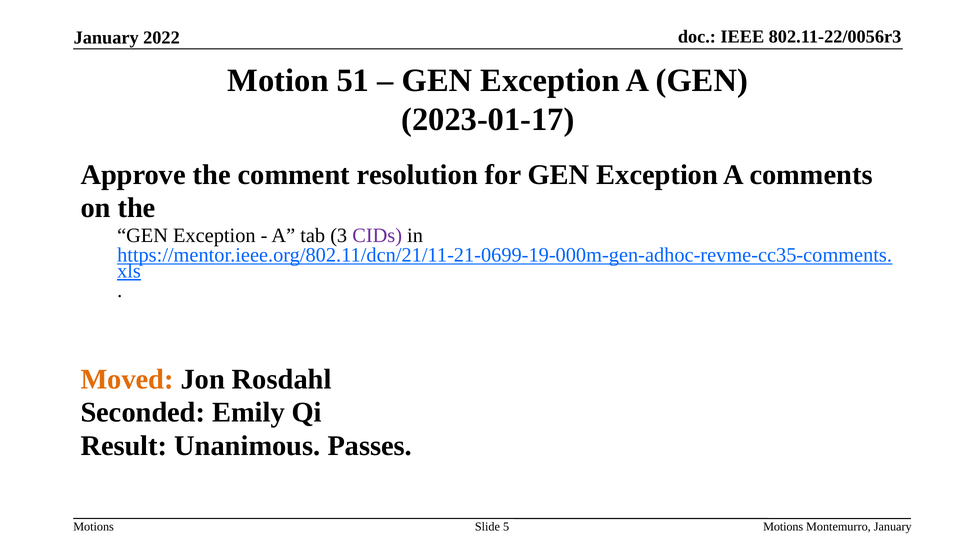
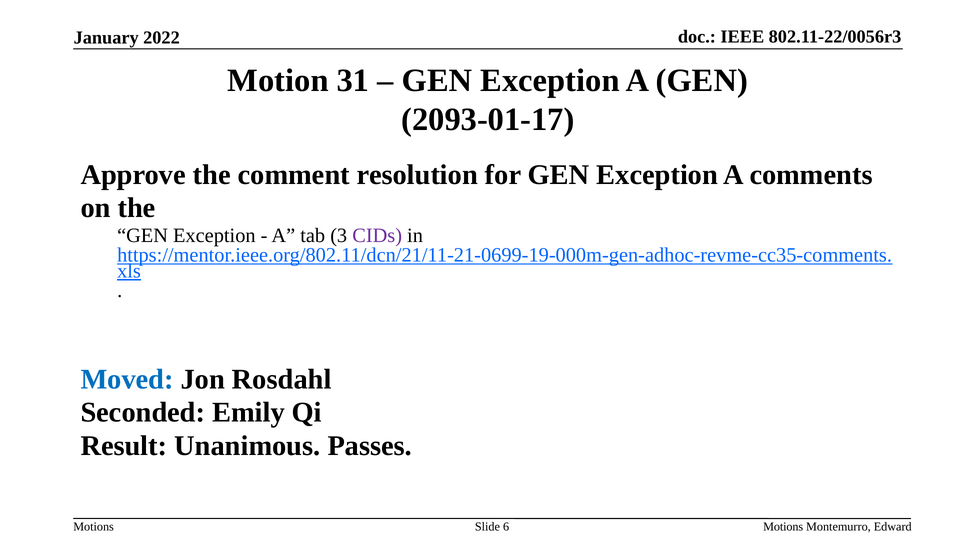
51: 51 -> 31 (353, 80)
2023-01-17: 2023-01-17 -> 2093-01-17 (488, 119)
Moved colour: orange -> blue (127, 380)
5: 5 -> 6 (506, 527)
Montemurro January: January -> Edward (893, 527)
